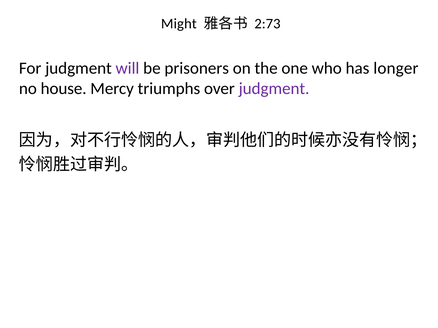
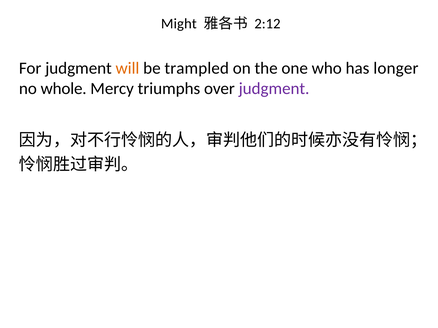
2:73: 2:73 -> 2:12 (267, 24)
will colour: purple -> orange (127, 68)
prisoners: prisoners -> trampled (197, 68)
house: house -> whole (64, 89)
